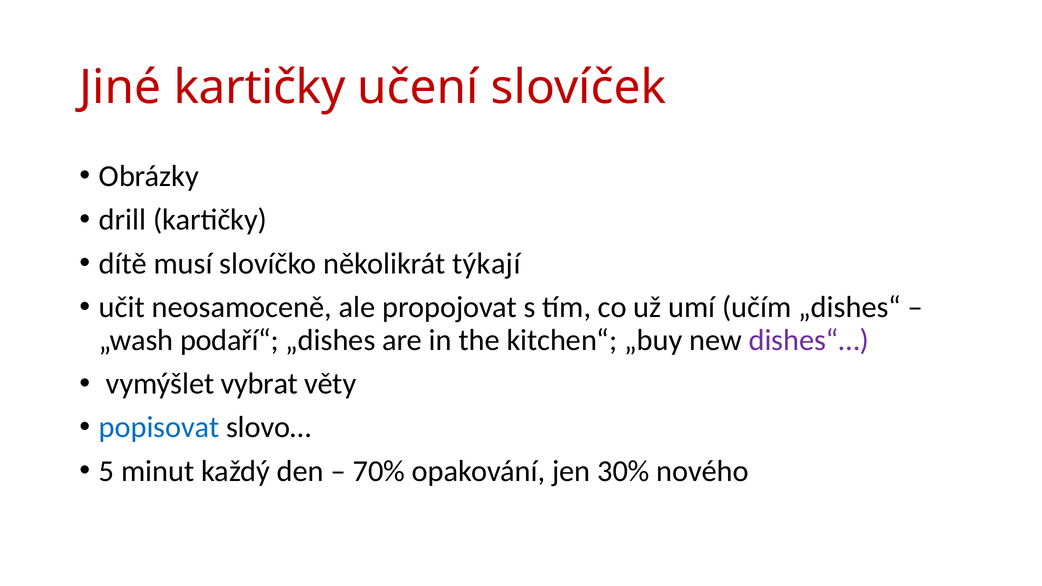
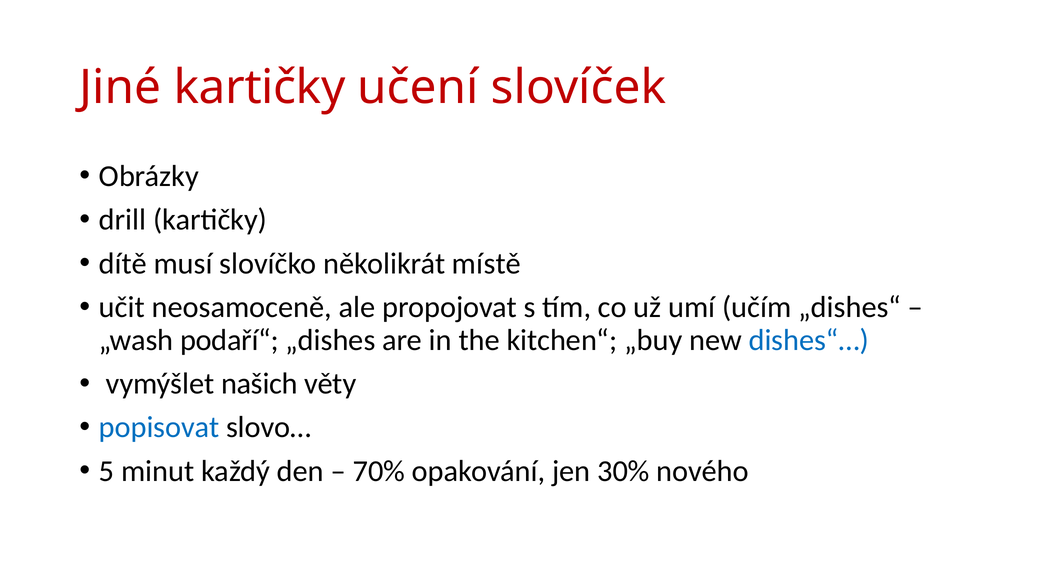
týkají: týkají -> místě (487, 264)
dishes“… colour: purple -> blue (809, 340)
vybrat: vybrat -> našich (259, 384)
